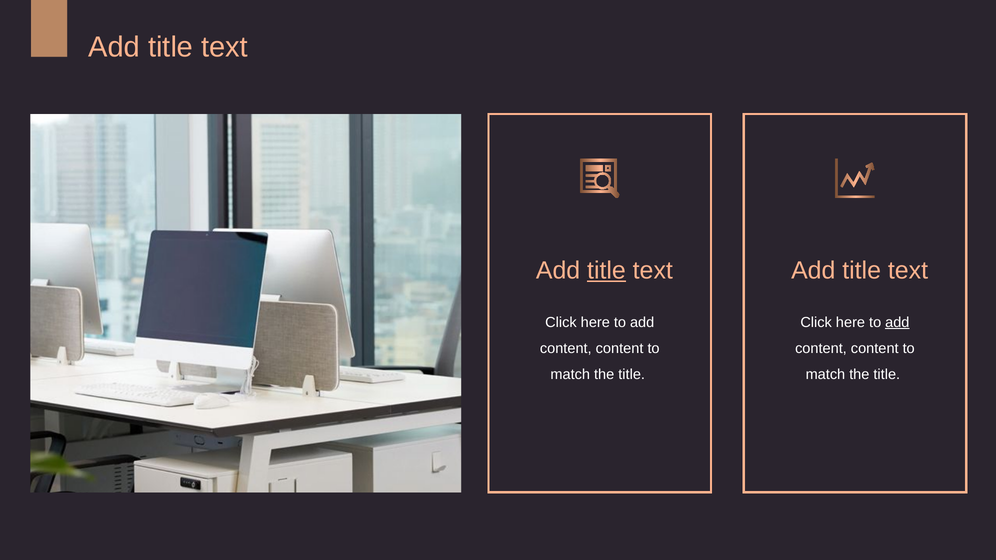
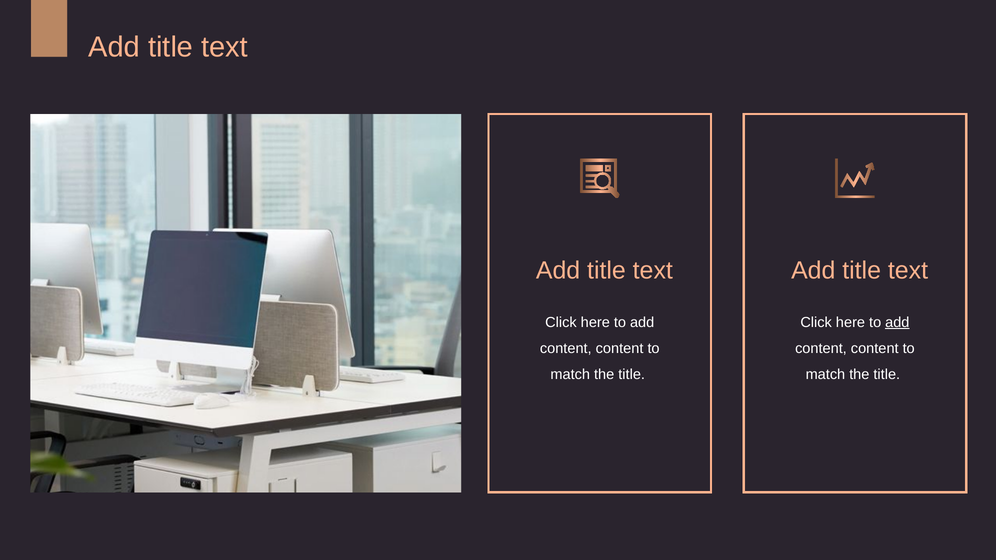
title underline: present -> none (606, 271)
